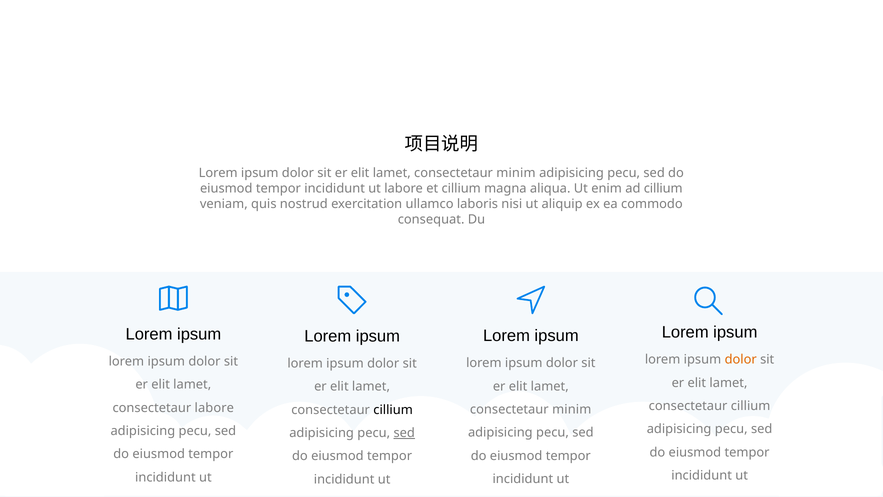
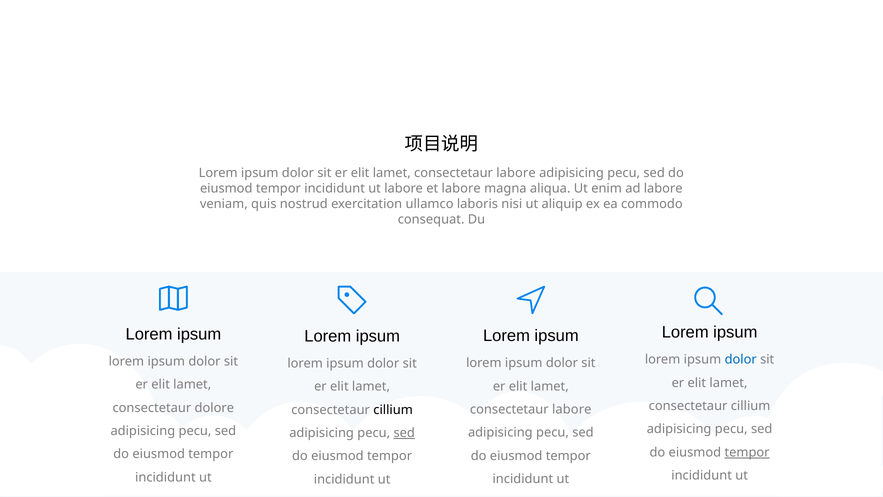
minim: minim -> labore (516, 173)
et cillium: cillium -> labore (461, 188)
ad cillium: cillium -> labore (663, 188)
dolor colour: orange -> blue (741, 359)
consectetaur labore: labore -> dolore (214, 407)
minim: minim -> labore (572, 409)
tempor underline: none -> present (747, 452)
